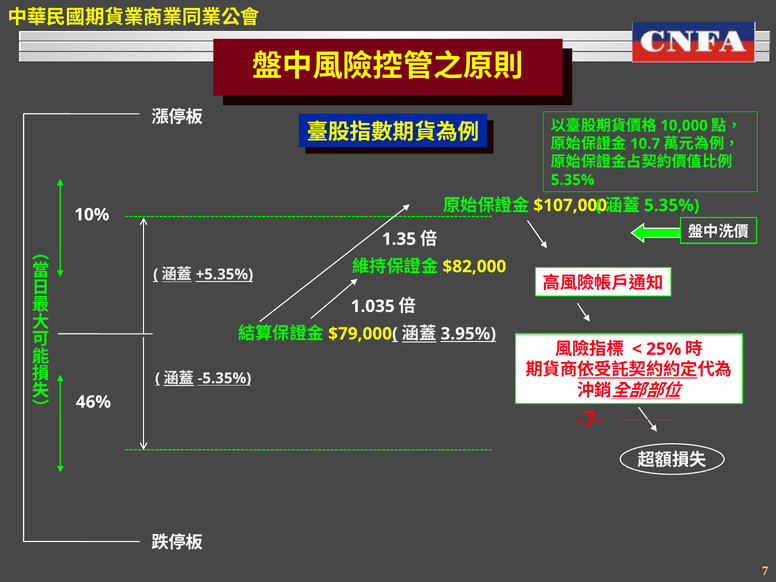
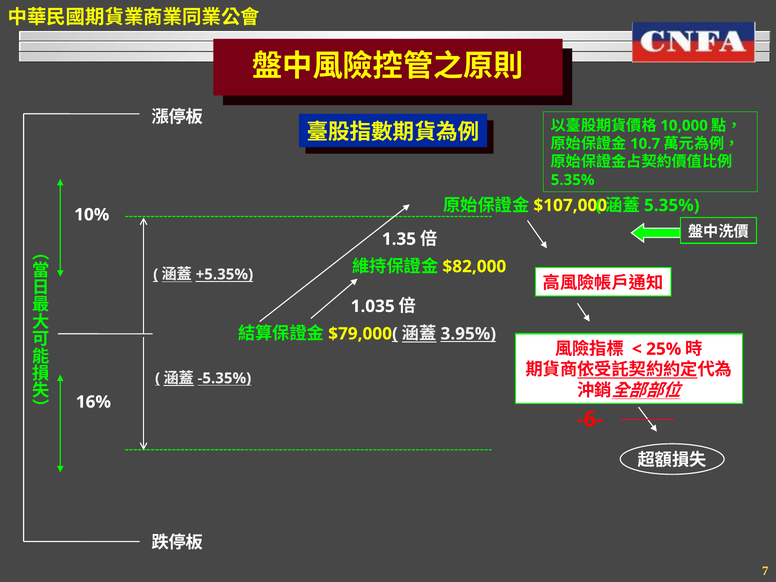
46%: 46% -> 16% (93, 402)
-7-: -7- -> -6- (590, 419)
